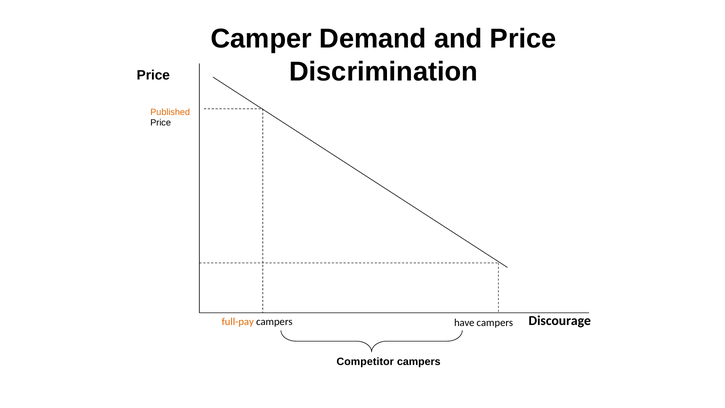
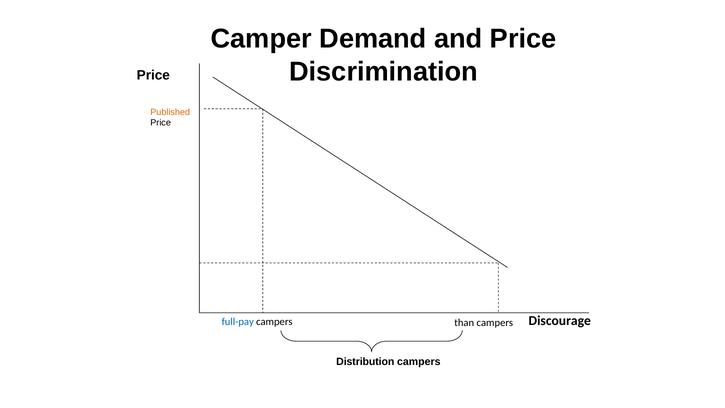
full-pay colour: orange -> blue (238, 322)
have: have -> than (464, 322)
Competitor: Competitor -> Distribution (365, 362)
